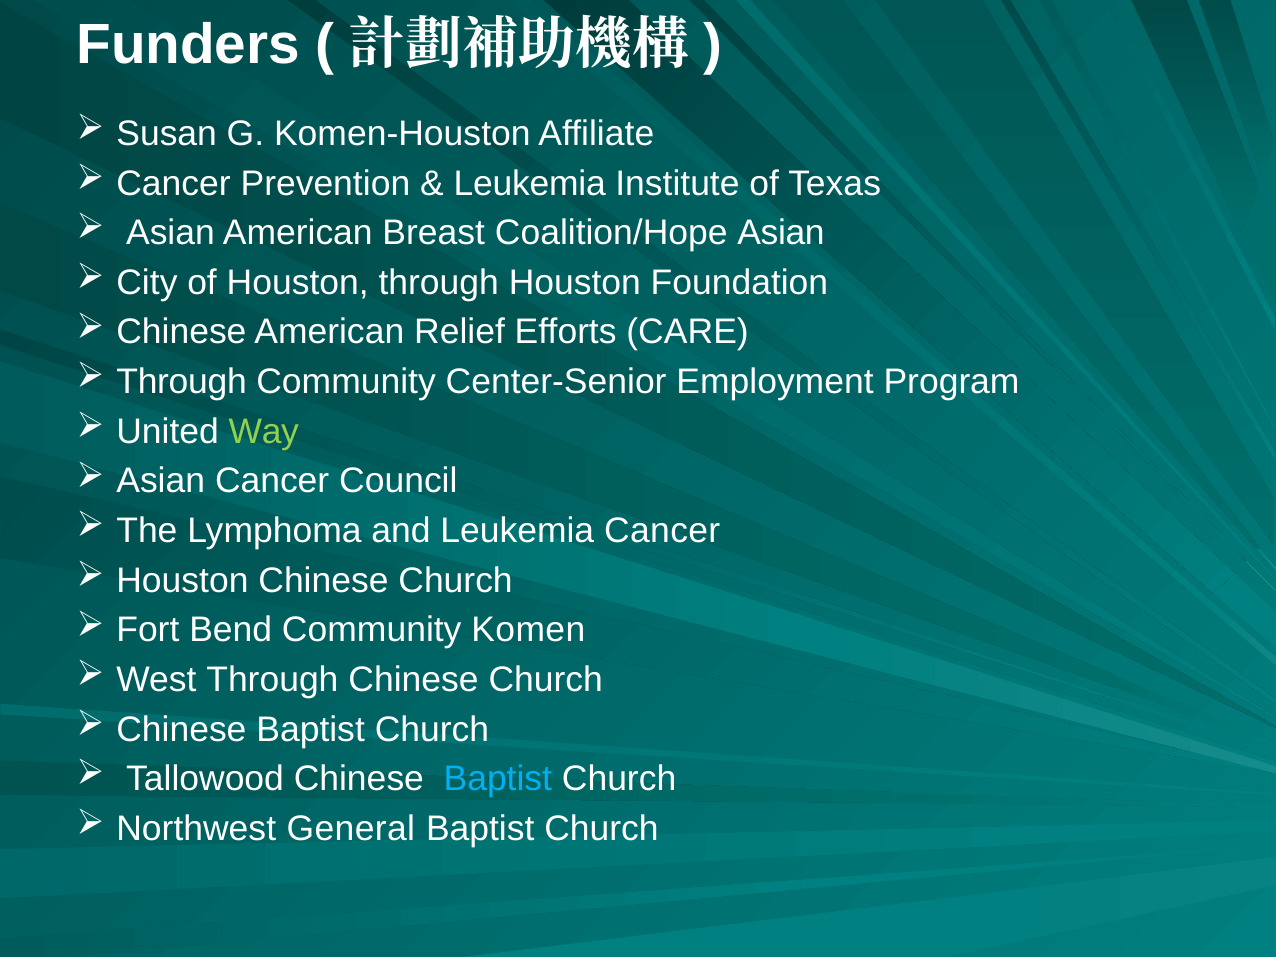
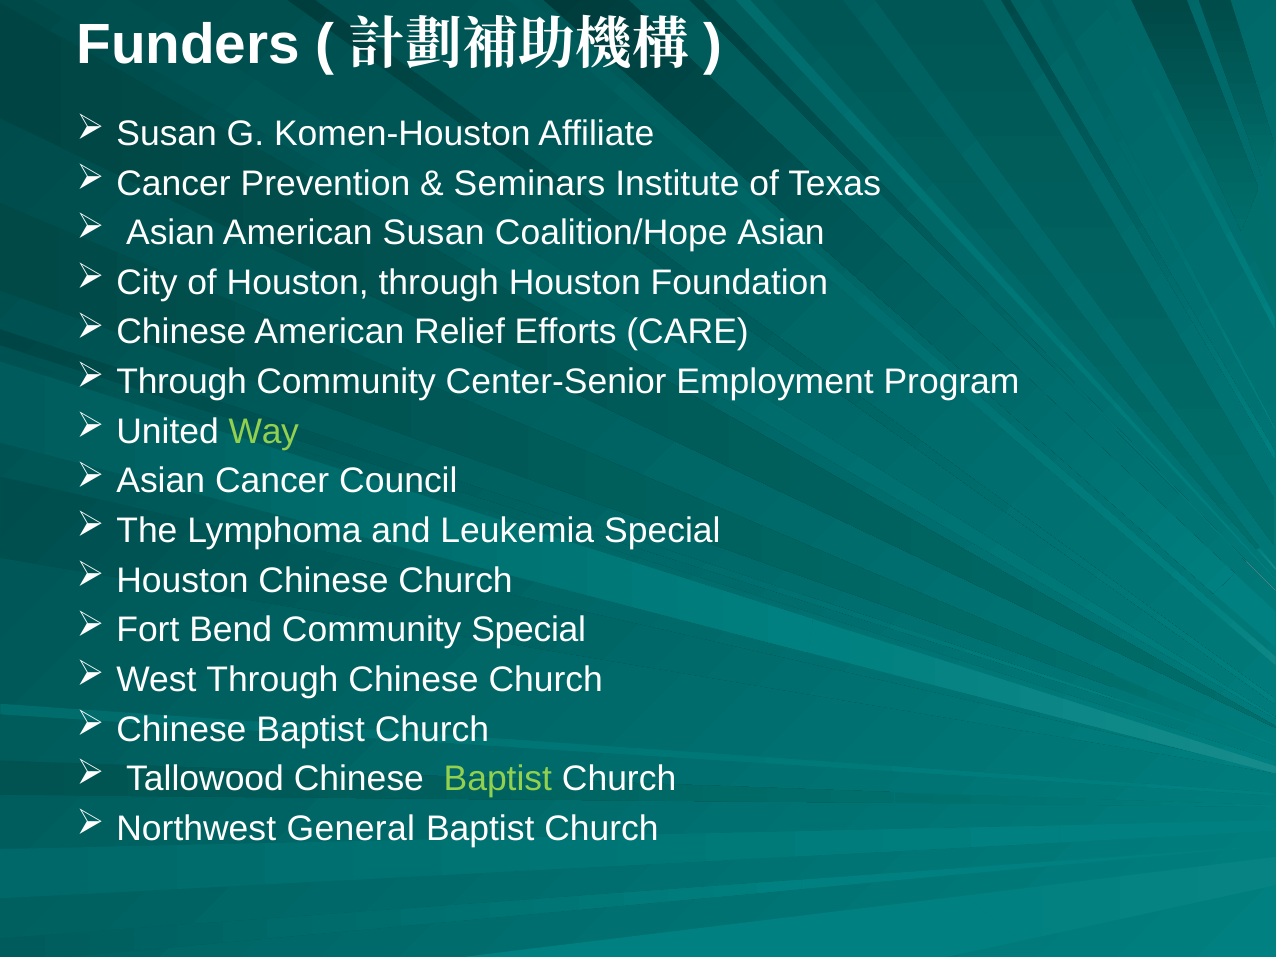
Leukemia: Leukemia -> Seminars (529, 183)
American Breast: Breast -> Susan (434, 233)
Leukemia Cancer: Cancer -> Special (662, 531)
Community Komen: Komen -> Special (529, 630)
Baptist colour: light blue -> light green (498, 779)
